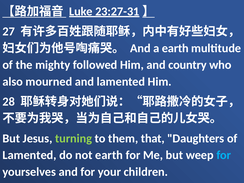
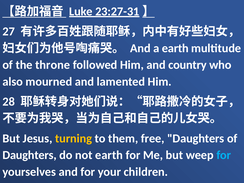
mighty: mighty -> throne (53, 65)
turning colour: light green -> yellow (74, 138)
that: that -> free (153, 138)
Lamented: Lamented -> Daughters (30, 155)
